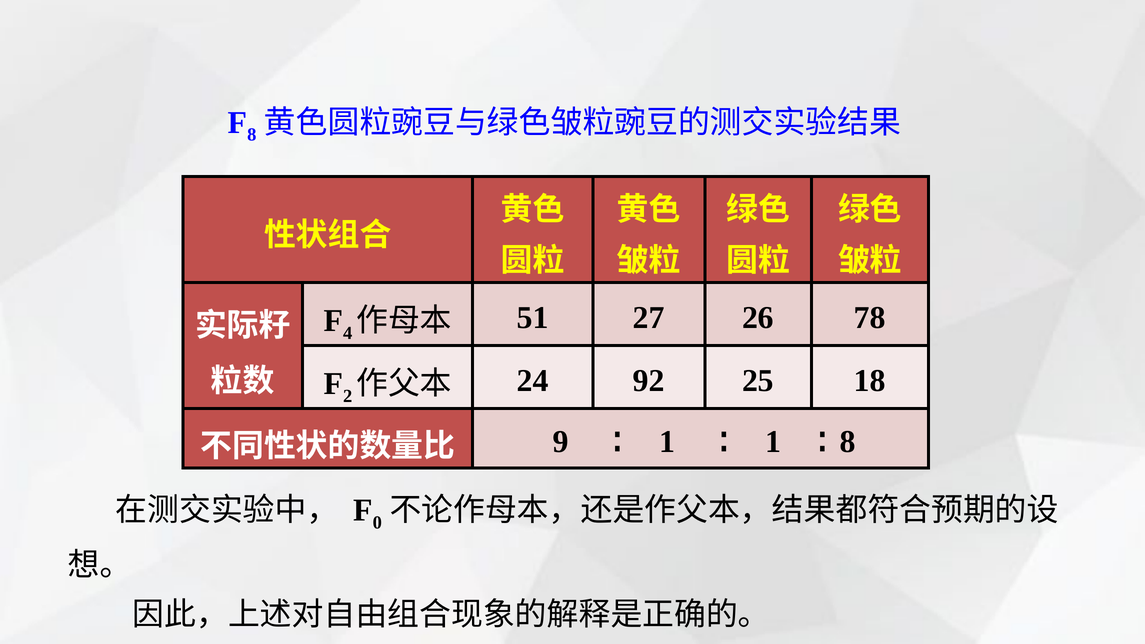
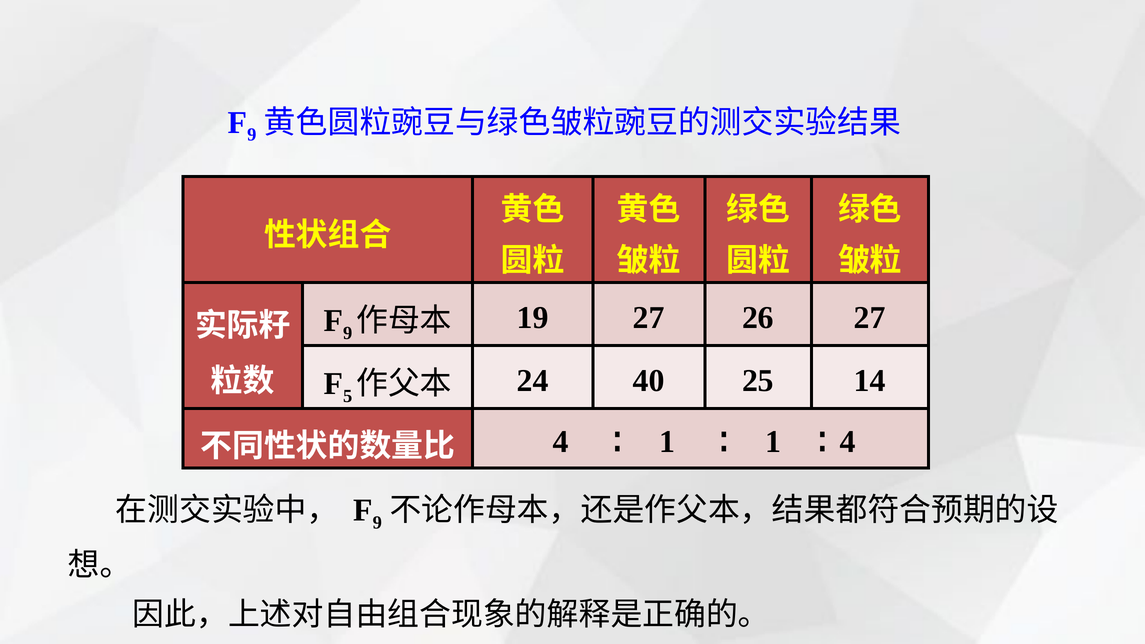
8: 8 -> 9 (252, 135)
4: 4 -> 9 (348, 333)
51: 51 -> 19 (533, 318)
26 78: 78 -> 27 (870, 318)
2: 2 -> 5 (348, 396)
92: 92 -> 40 (649, 381)
18: 18 -> 14 (870, 381)
9: 9 -> 4 (561, 442)
1 8: 8 -> 4 (848, 442)
0: 0 -> 9 (377, 523)
